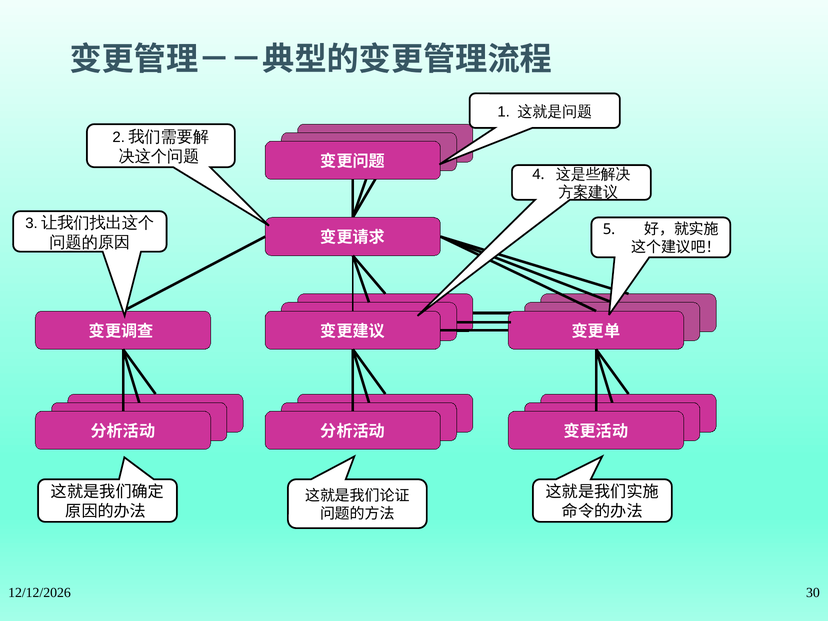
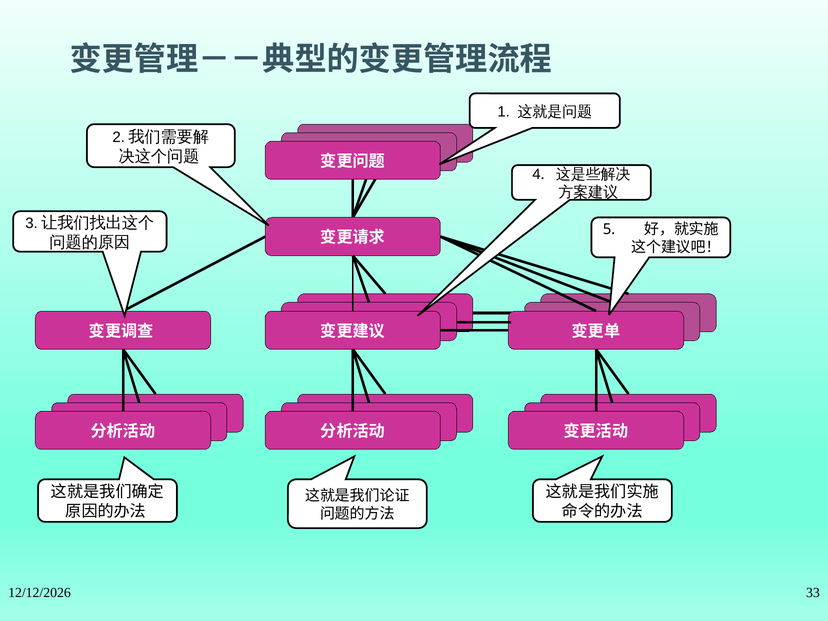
30: 30 -> 33 (813, 593)
